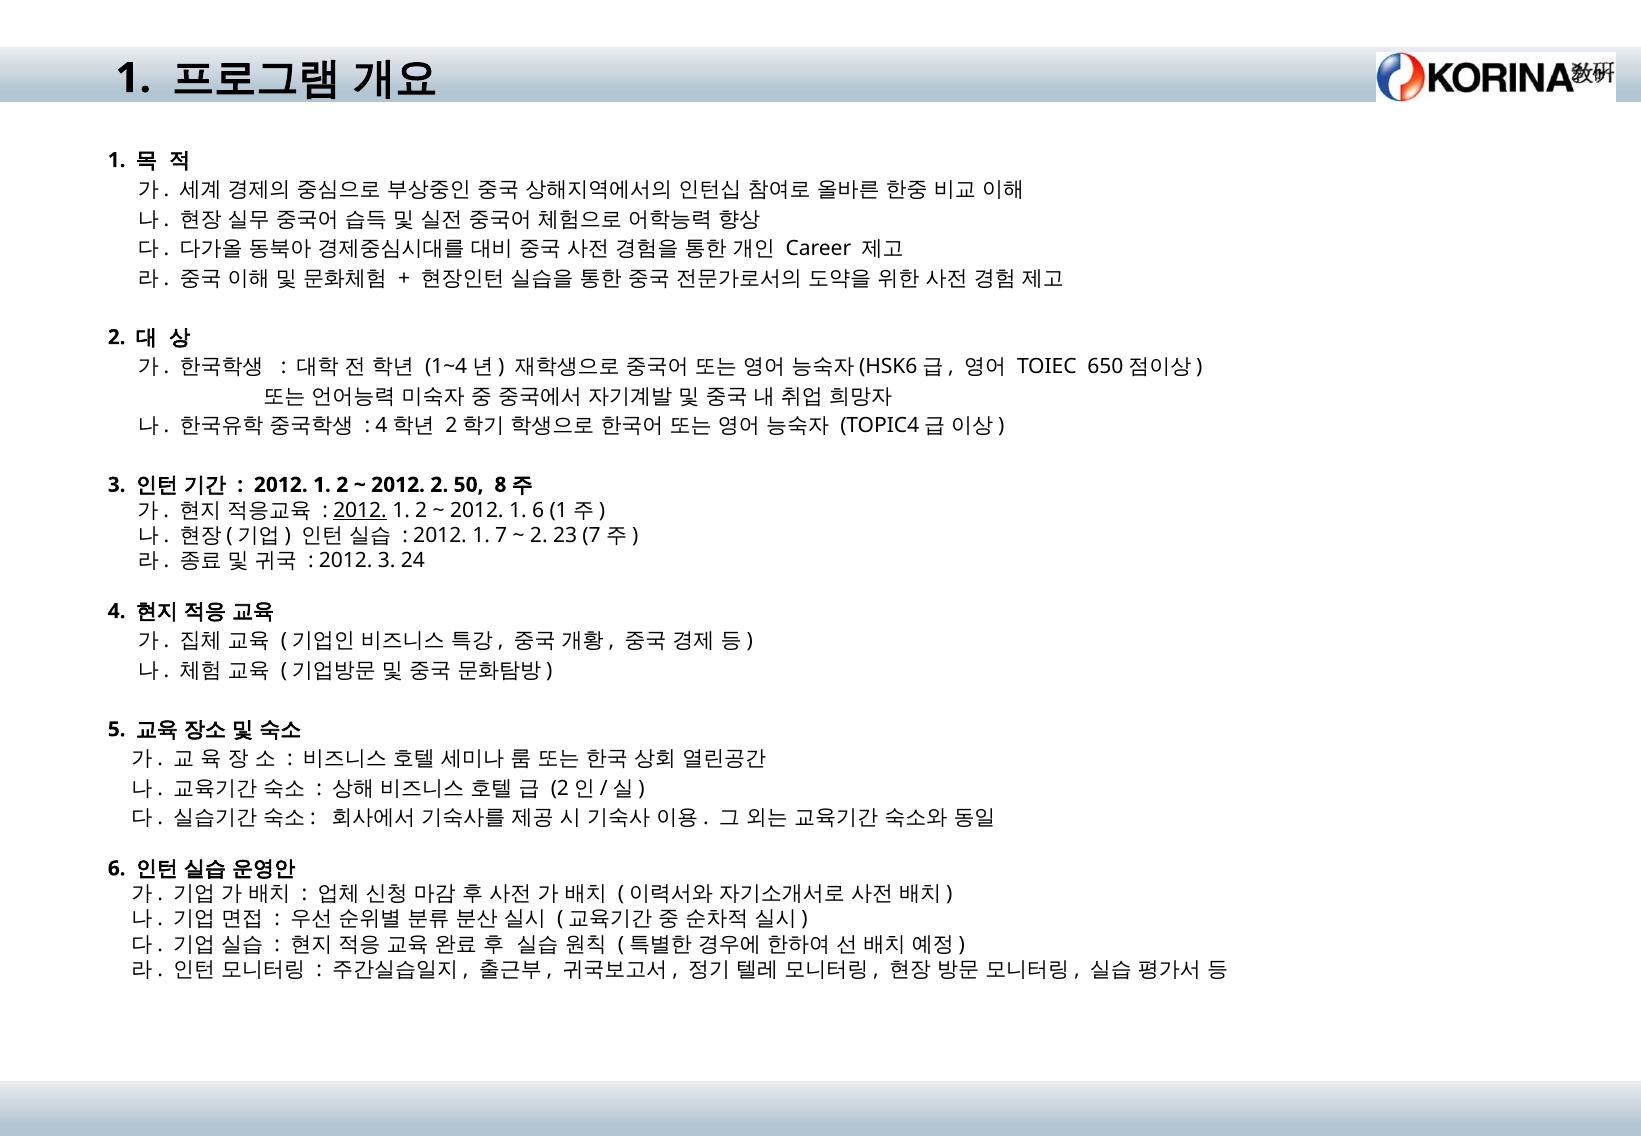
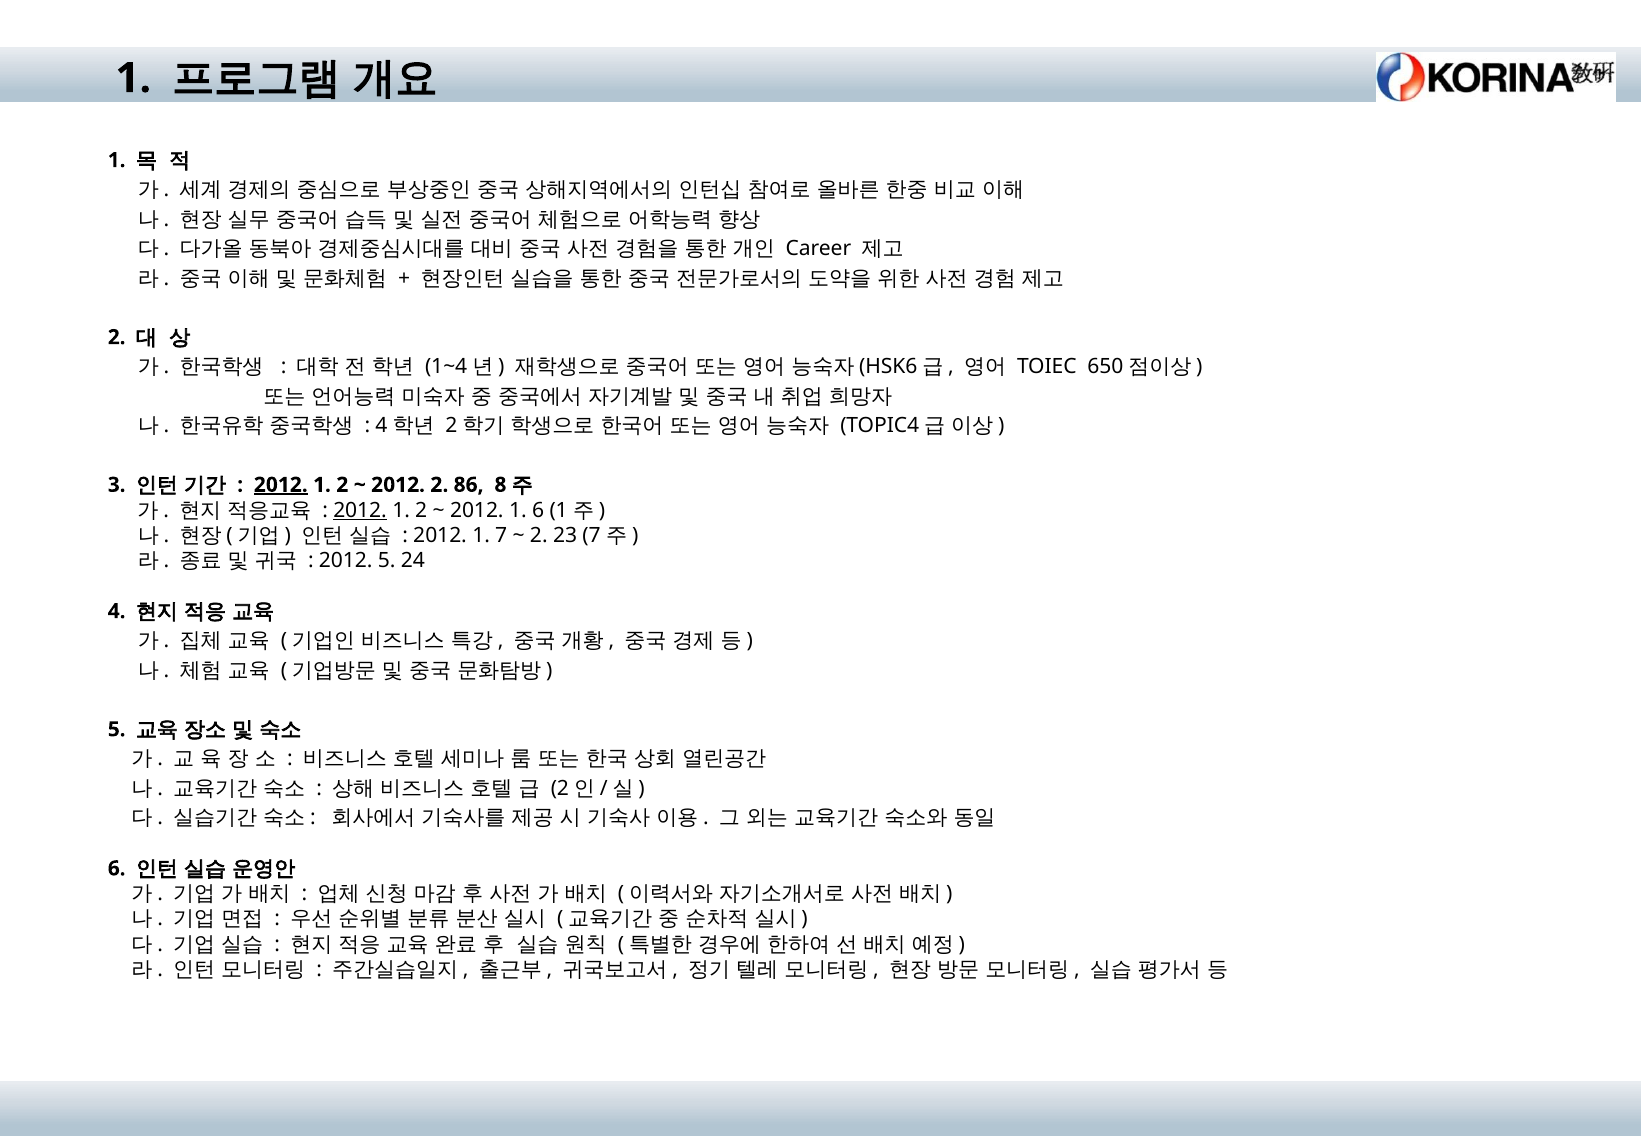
2012 underline: none -> present (281, 485)
50: 50 -> 86 (469, 485)
2012 3: 3 -> 5 (387, 561)
